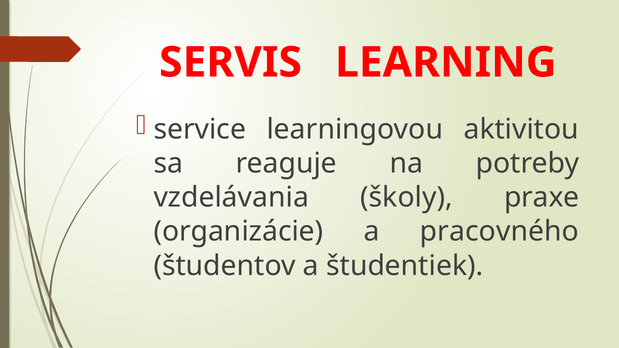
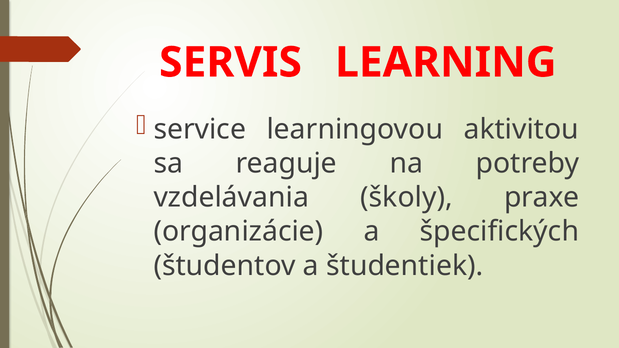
pracovného: pracovného -> špecifických (499, 232)
